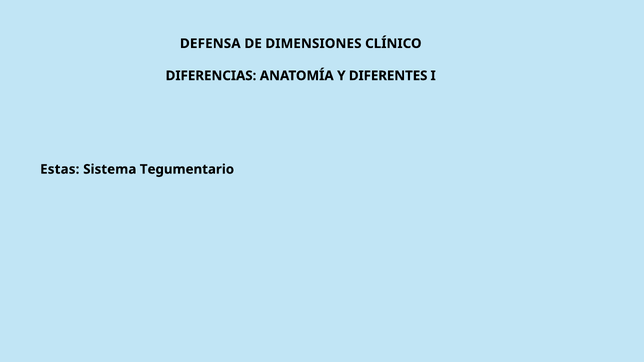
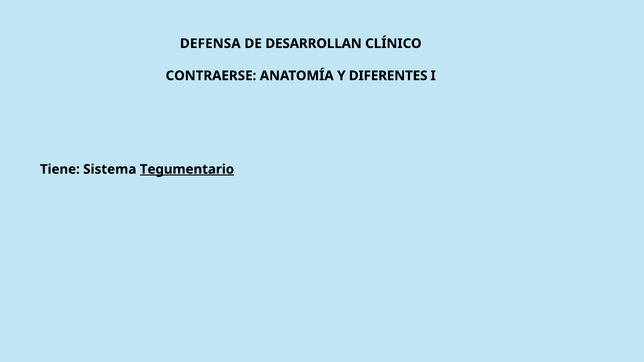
DIMENSIONES: DIMENSIONES -> DESARROLLAN (314, 44)
DIFERENCIAS: DIFERENCIAS -> CONTRAERSE (211, 76)
Estas: Estas -> Tiene (60, 169)
Tegumentario underline: none -> present (187, 169)
